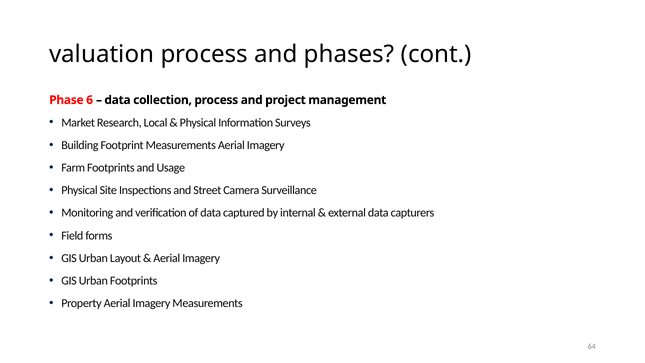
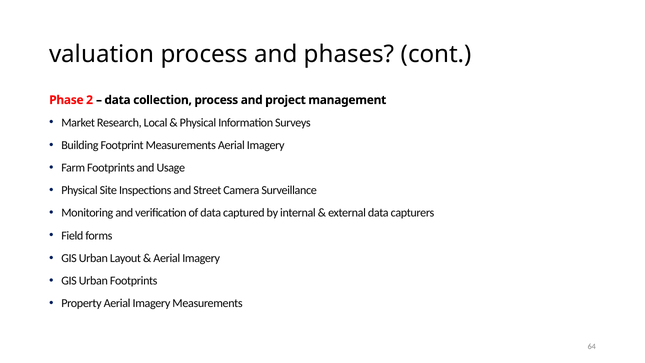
6: 6 -> 2 (90, 100)
